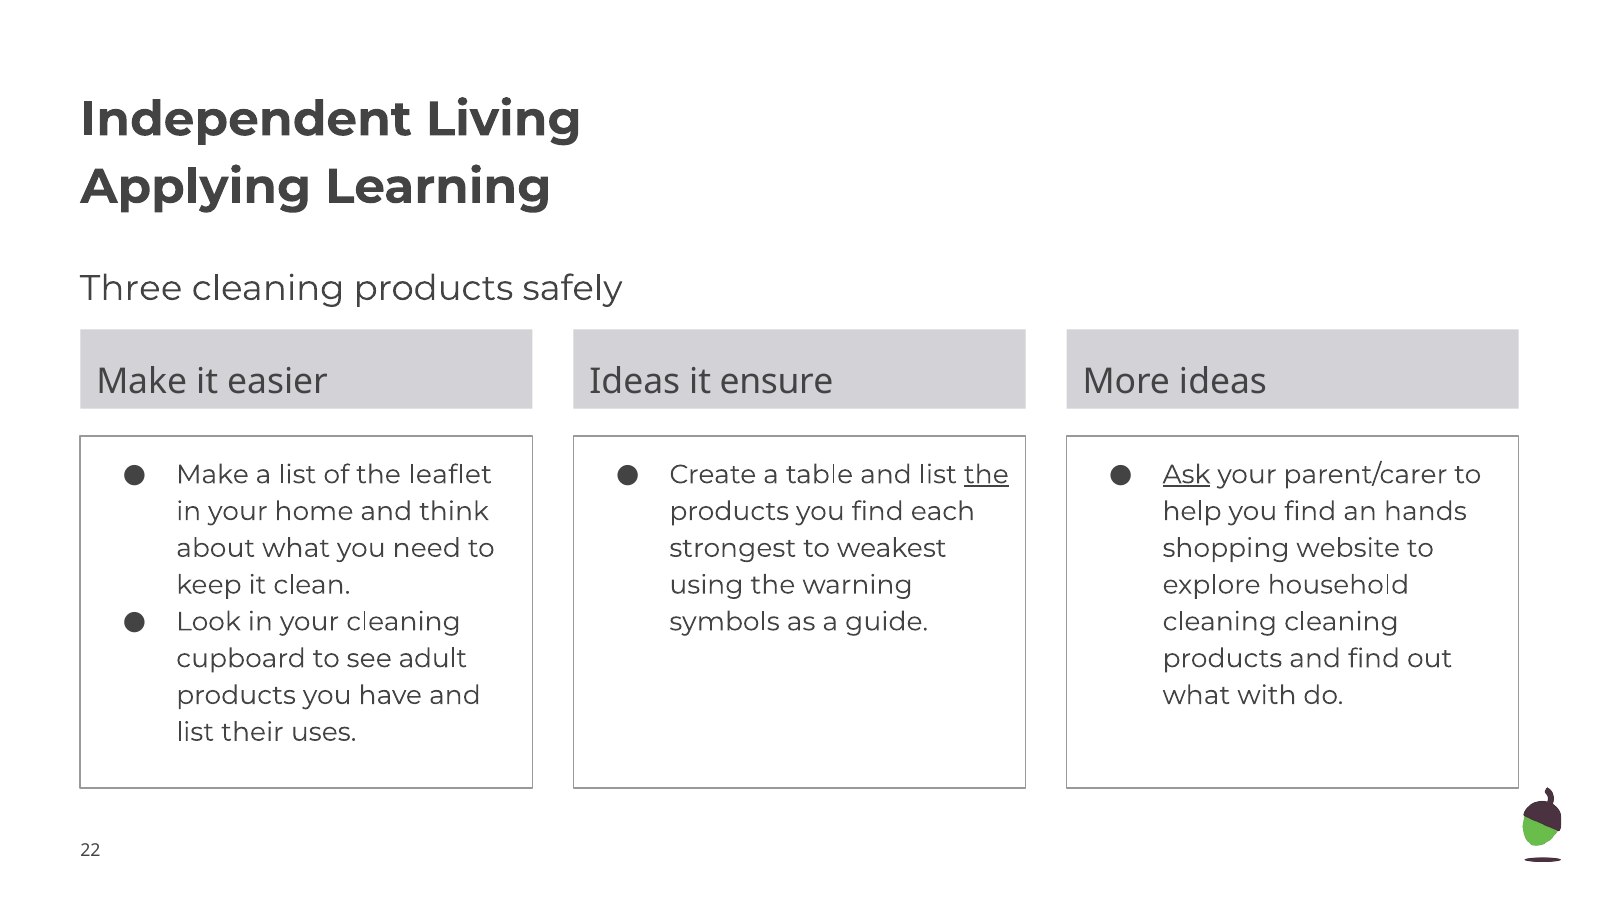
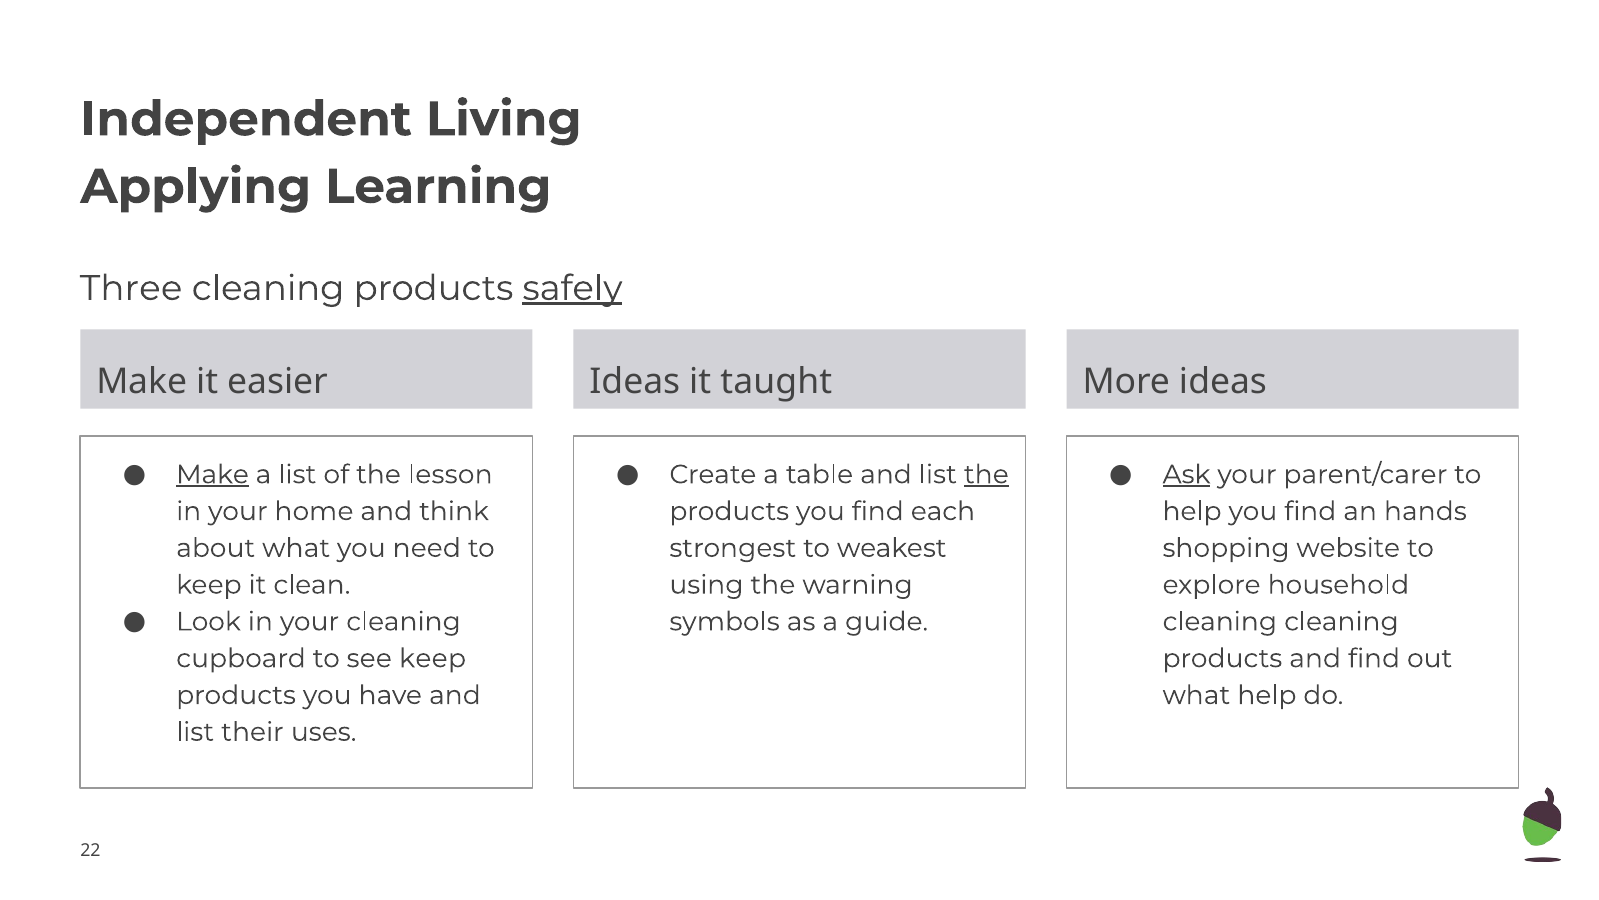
safely underline: none -> present (572, 288)
ensure: ensure -> taught (776, 381)
Make underline: none -> present (213, 474)
leaflet: leaflet -> lesson (450, 474)
see adult: adult -> keep (433, 658)
what with: with -> help (1267, 695)
